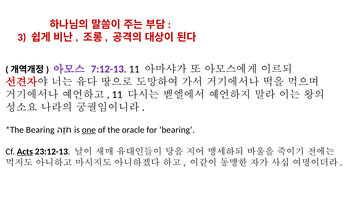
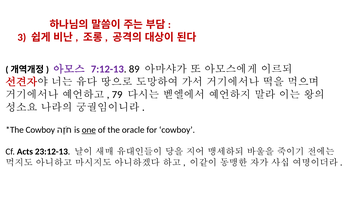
7:12-13 11: 11 -> 89 (134, 69)
11: 11 -> 79 (117, 95)
Bearing: Bearing -> Cowboy (40, 130)
for bearing: bearing -> cowboy (177, 130)
Acts underline: present -> none (25, 152)
